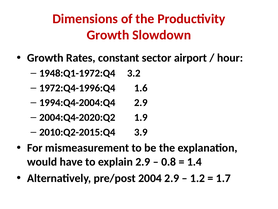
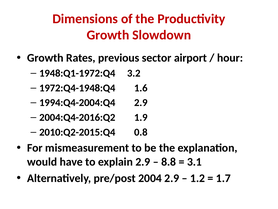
constant: constant -> previous (119, 58)
1972:Q4-1996:Q4: 1972:Q4-1996:Q4 -> 1972:Q4-1948:Q4 (77, 88)
2004:Q4-2020:Q2: 2004:Q4-2020:Q2 -> 2004:Q4-2016:Q2 (77, 117)
3.9: 3.9 -> 0.8 (141, 132)
0.8: 0.8 -> 8.8 (169, 162)
1.4: 1.4 -> 3.1 (194, 162)
